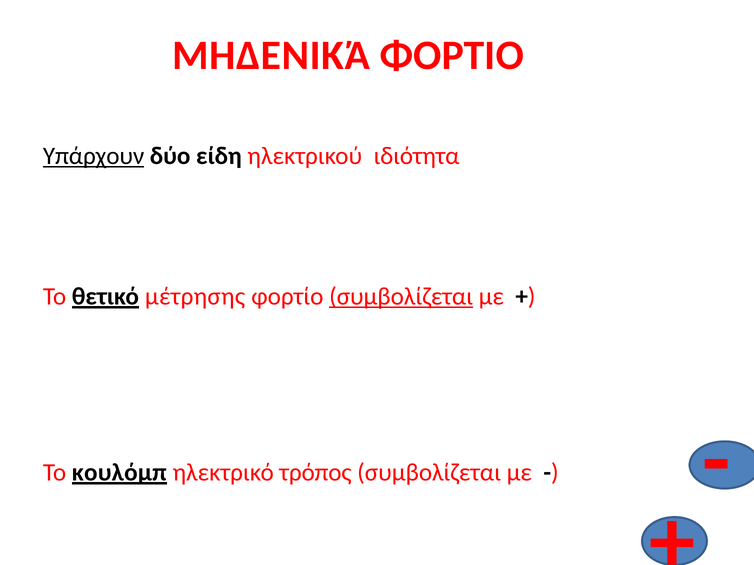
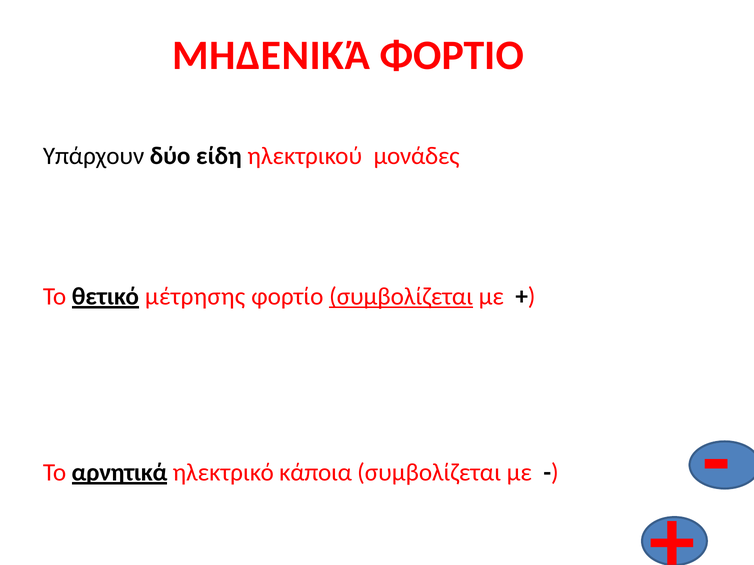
Υπάρχουν underline: present -> none (94, 156)
ιδιότητα: ιδιότητα -> μονάδες (417, 156)
κουλόμπ: κουλόμπ -> αρνητικά (120, 473)
τρόπος: τρόπος -> κάποια (316, 473)
